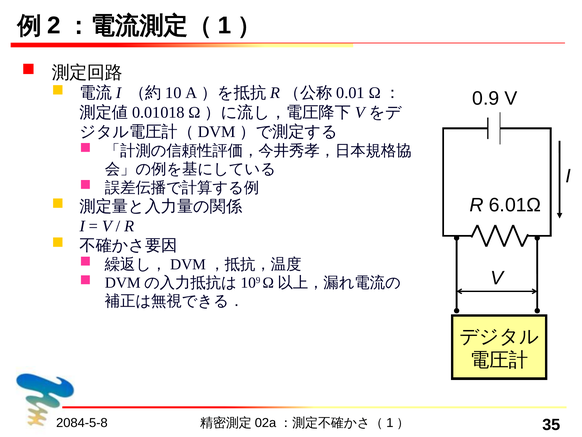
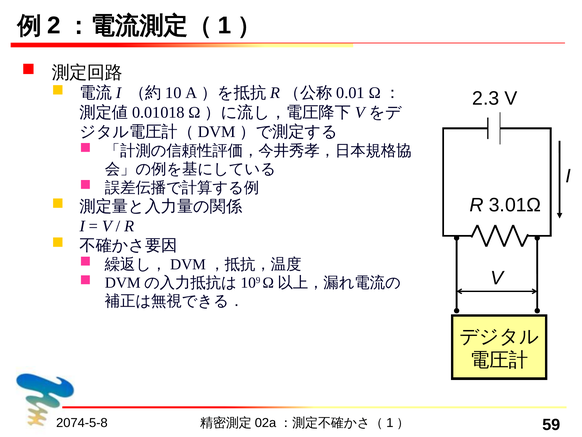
0.9: 0.9 -> 2.3 (486, 98)
6.01Ω: 6.01Ω -> 3.01Ω (515, 205)
2084-5-8: 2084-5-8 -> 2074-5-8 (82, 422)
35: 35 -> 59 (551, 424)
